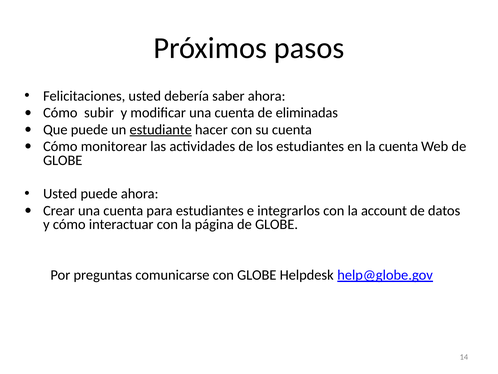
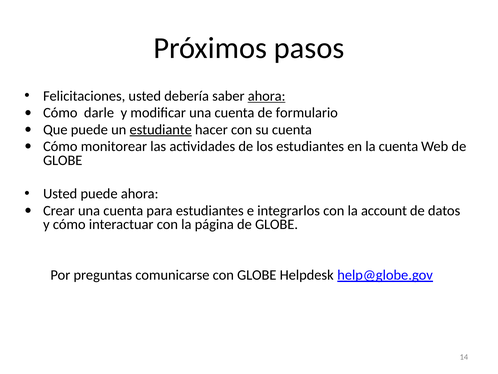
ahora underline: none -> present (267, 96)
subir: subir -> darle (99, 113)
eliminadas: eliminadas -> formulario (307, 113)
